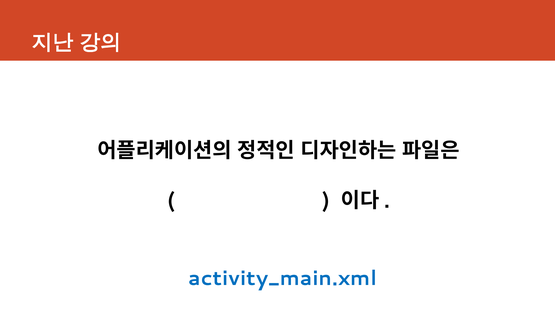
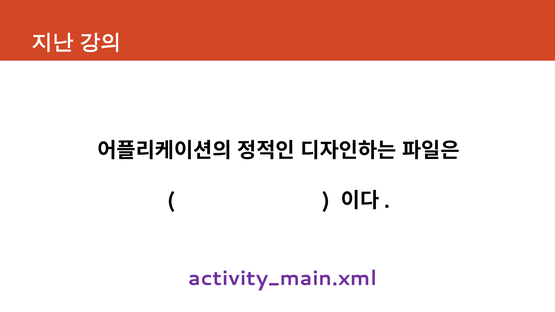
activity_main.xml colour: blue -> purple (283, 278)
